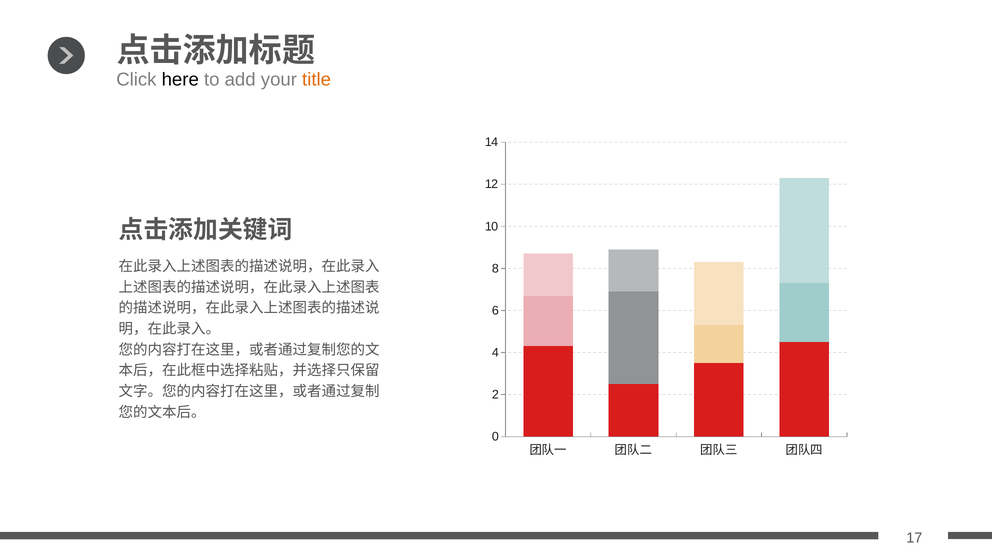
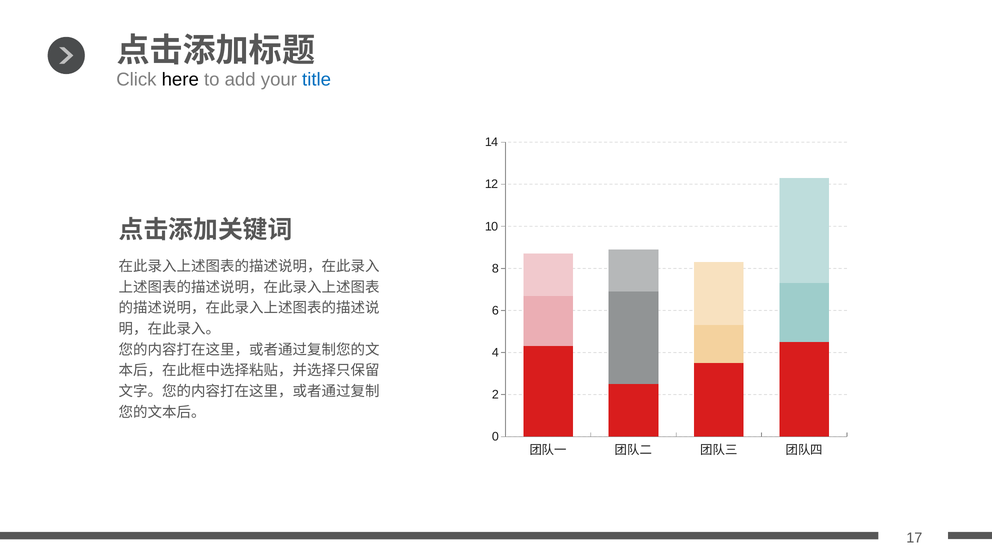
title colour: orange -> blue (317, 79)
